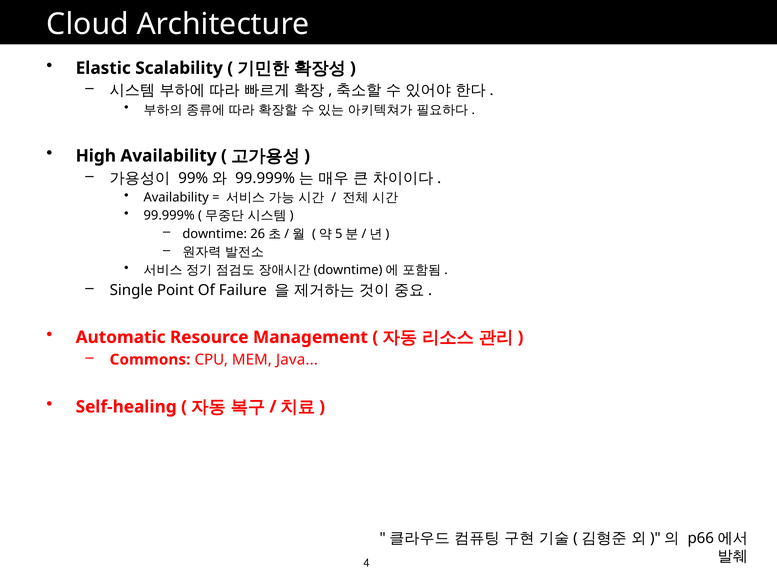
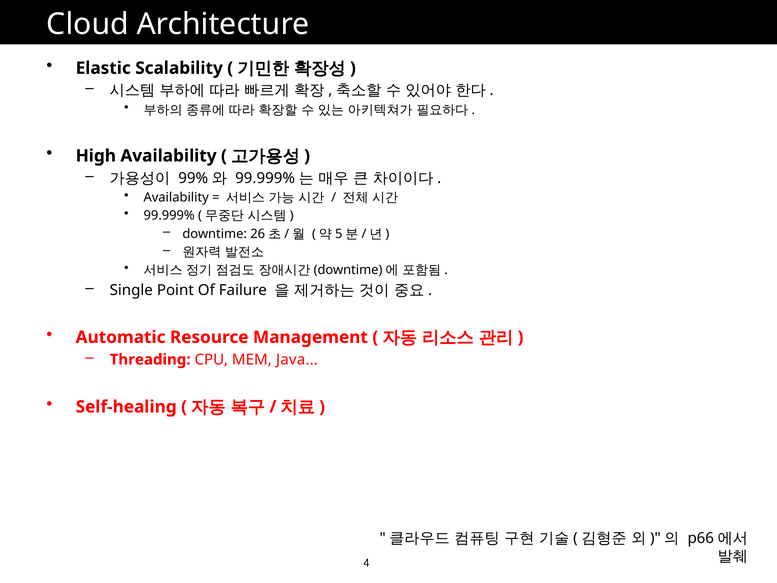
Commons: Commons -> Threading (150, 359)
